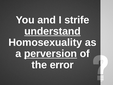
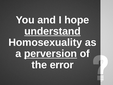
strife: strife -> hope (77, 20)
